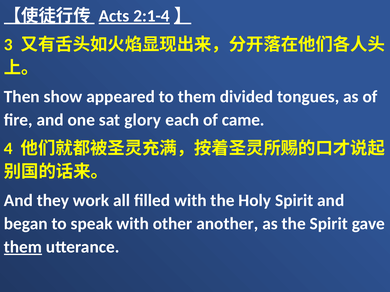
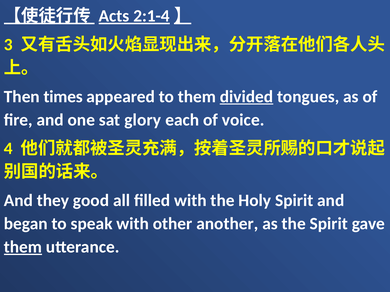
show: show -> times (63, 97)
divided underline: none -> present (247, 97)
came: came -> voice (243, 120)
work: work -> good (91, 201)
